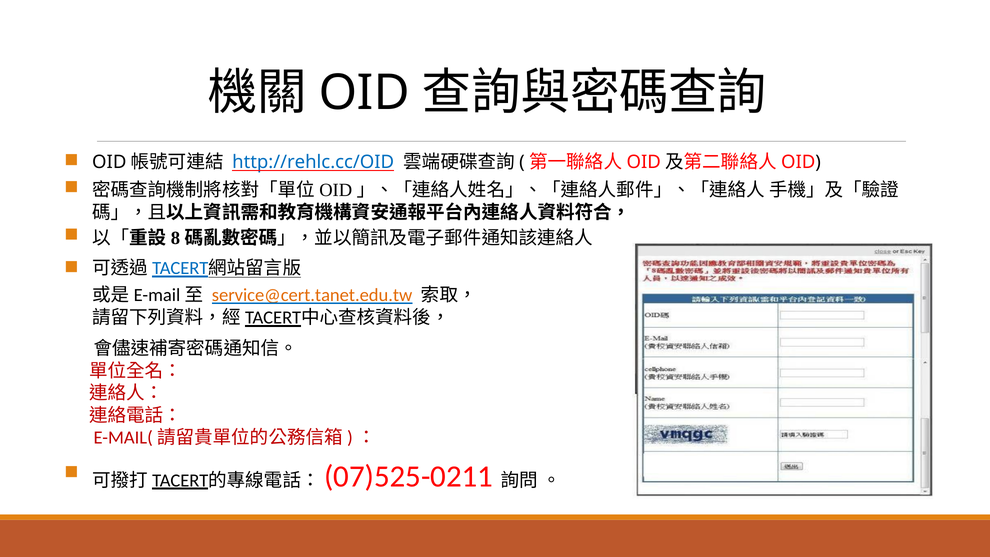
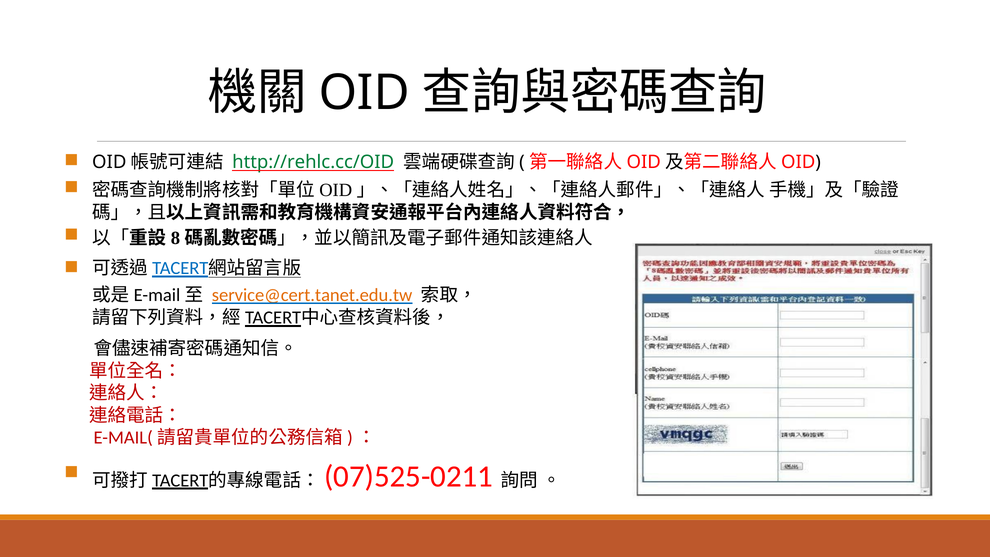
http://rehlc.cc/OID colour: blue -> green (313, 162)
